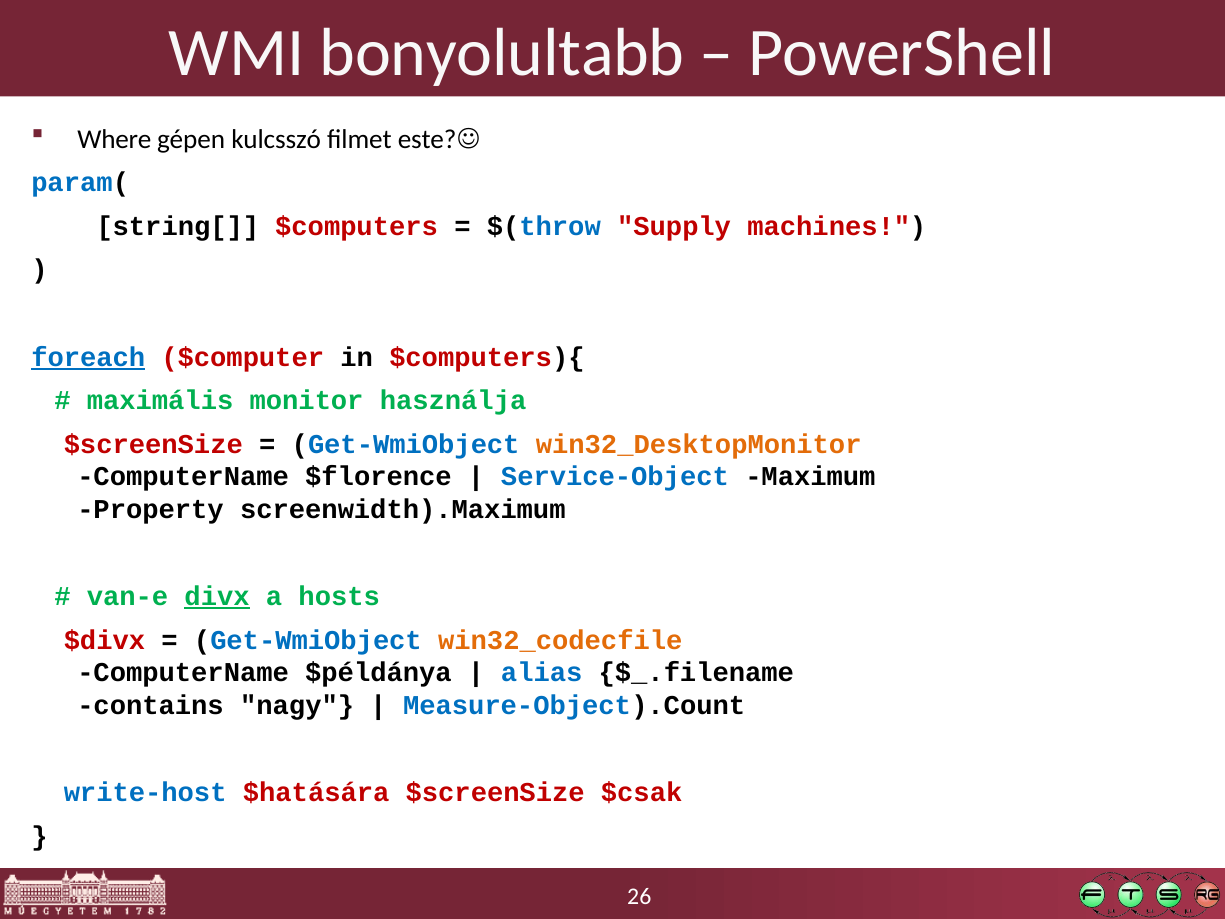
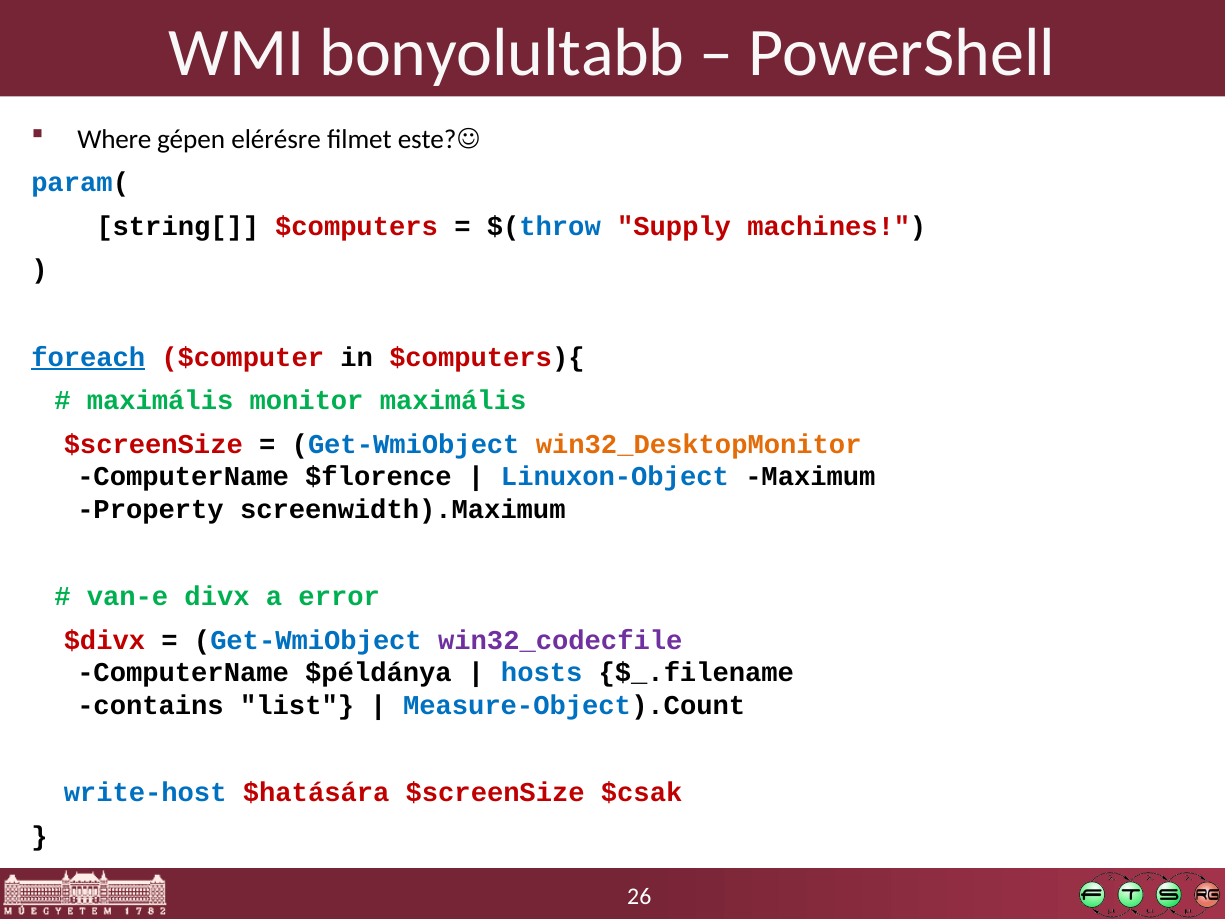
kulcsszó: kulcsszó -> elérésre (276, 139)
monitor használja: használja -> maximális (453, 400)
Service-Object: Service-Object -> Linuxon-Object (615, 477)
divx underline: present -> none (217, 596)
hosts: hosts -> error (339, 596)
win32_codecfile colour: orange -> purple (560, 640)
alias: alias -> hosts (542, 673)
nagy: nagy -> list (297, 705)
